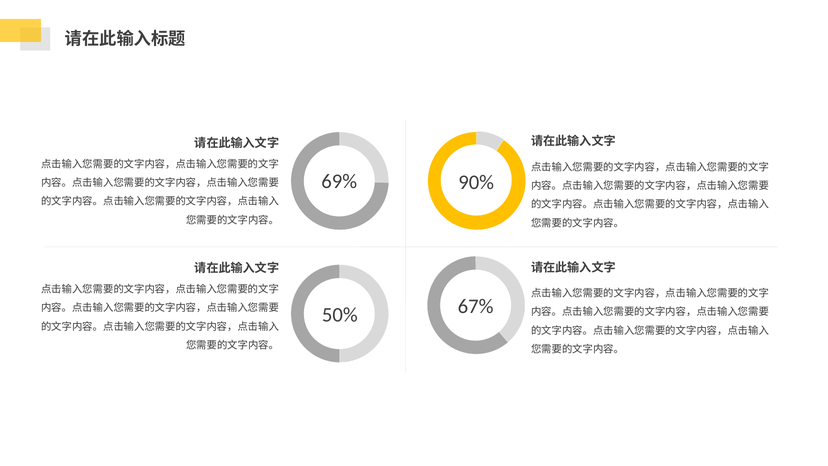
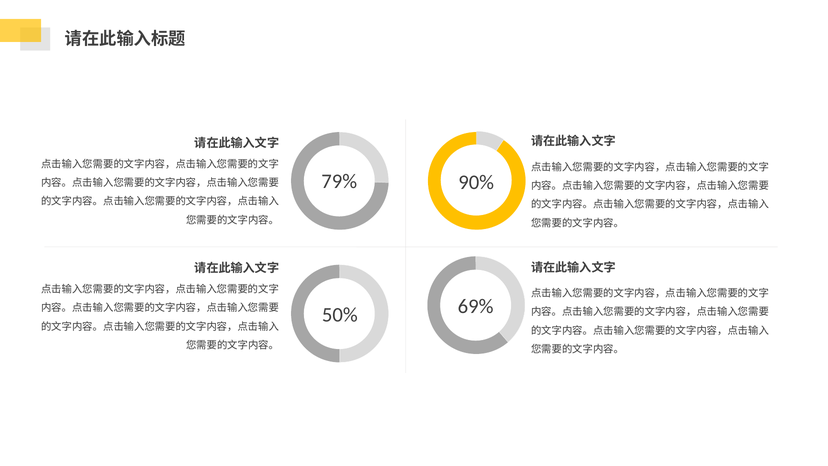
69%: 69% -> 79% (339, 181)
67%: 67% -> 69% (476, 306)
